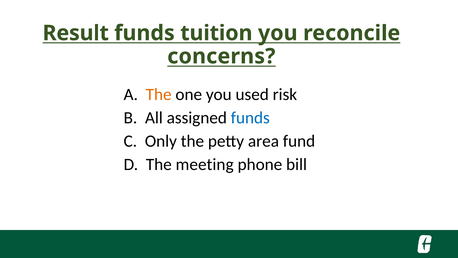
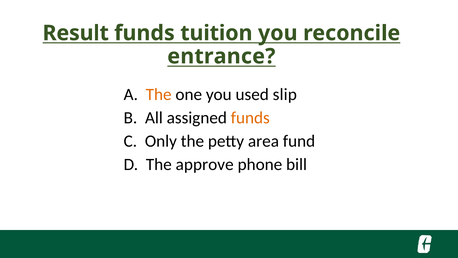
concerns: concerns -> entrance (221, 56)
risk: risk -> slip (285, 94)
funds colour: blue -> orange (250, 118)
meeting: meeting -> approve (205, 164)
